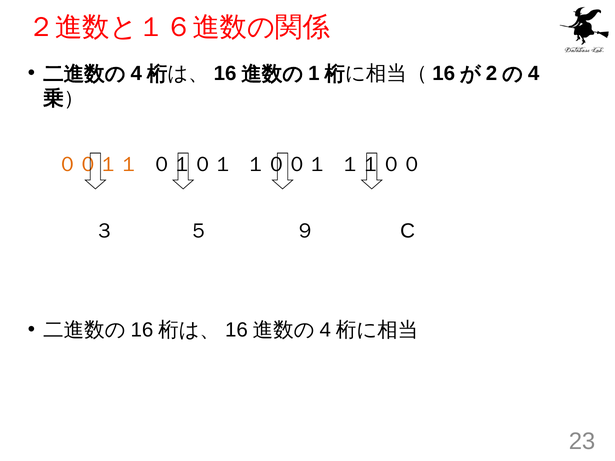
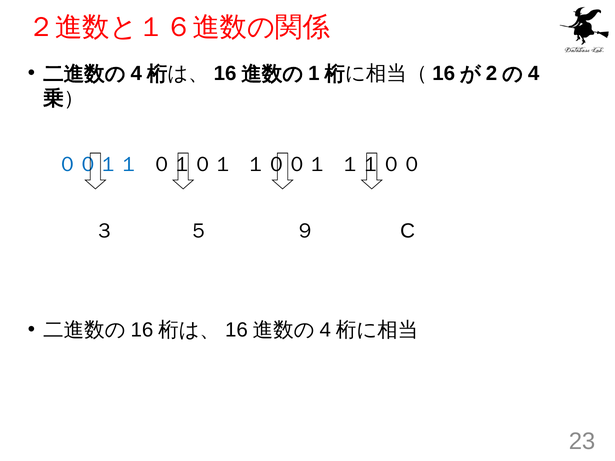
００１１ colour: orange -> blue (98, 165)
